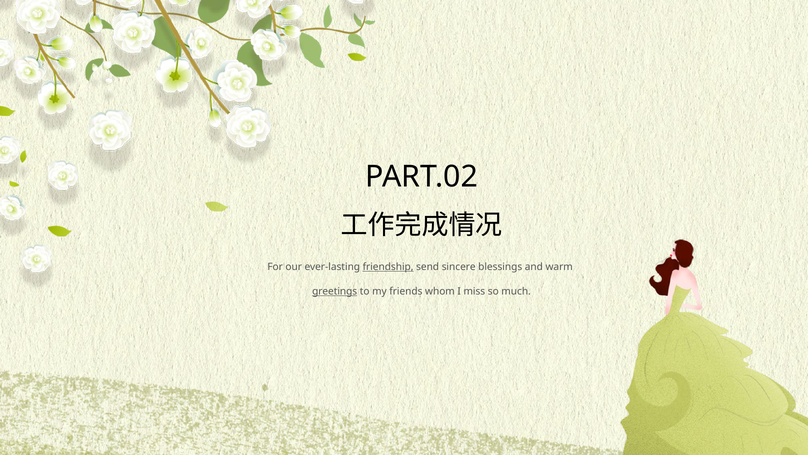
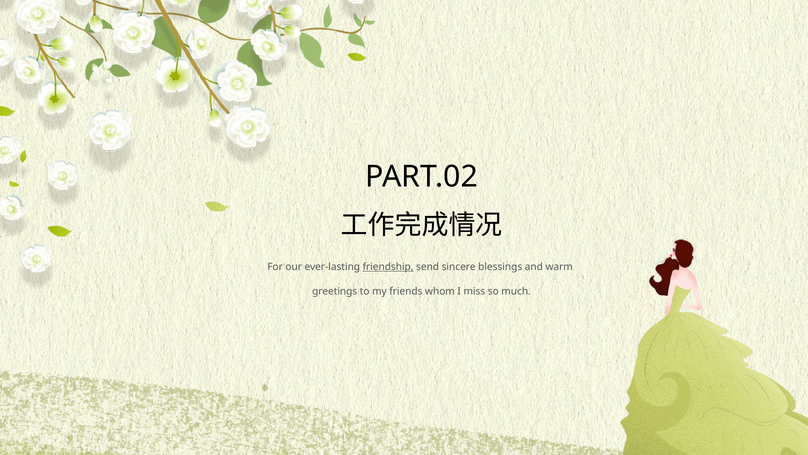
greetings underline: present -> none (335, 291)
